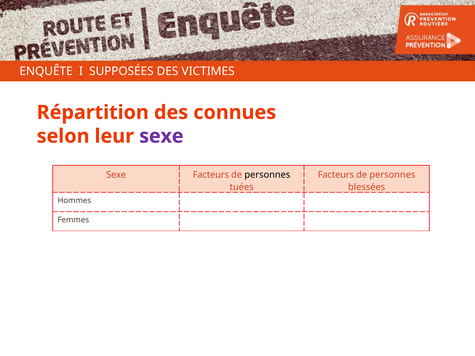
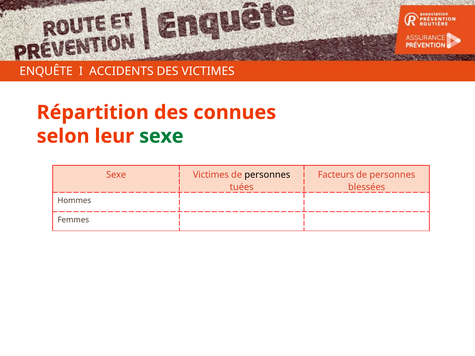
SUPPOSÉES: SUPPOSÉES -> ACCIDENTS (121, 71)
sexe colour: purple -> green (161, 136)
Sexe Facteurs: Facteurs -> Victimes (211, 175)
